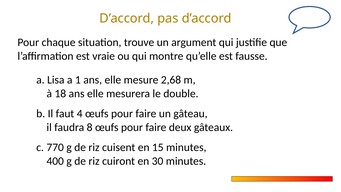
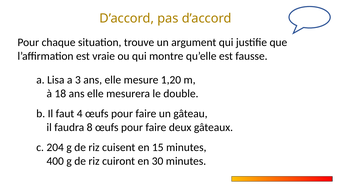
1: 1 -> 3 (78, 80)
2,68: 2,68 -> 1,20 (171, 80)
770: 770 -> 204 (55, 147)
